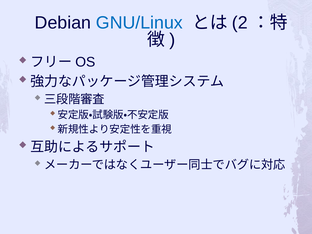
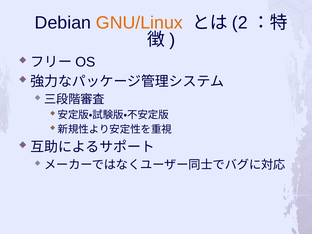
GNU/Linux colour: blue -> orange (139, 23)
